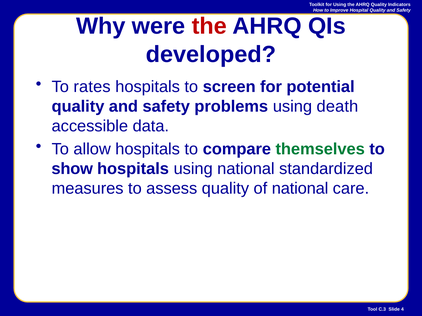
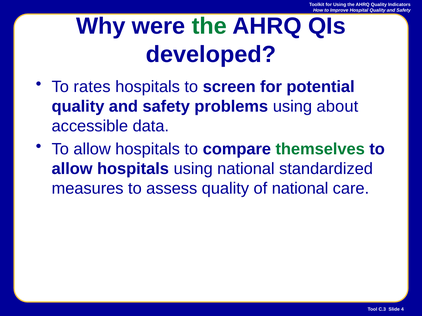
the colour: red -> green (209, 26)
death: death -> about (337, 107)
show: show -> allow (72, 169)
